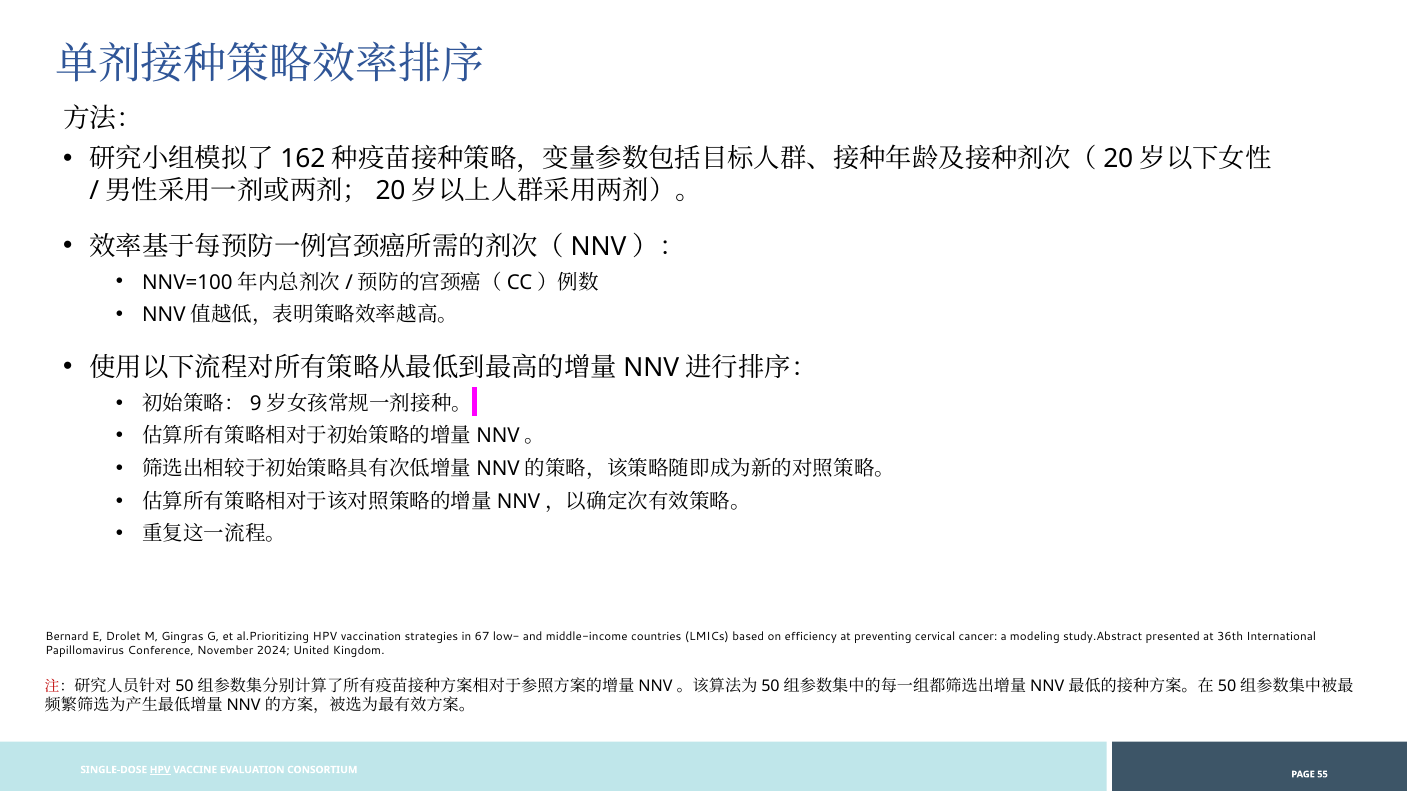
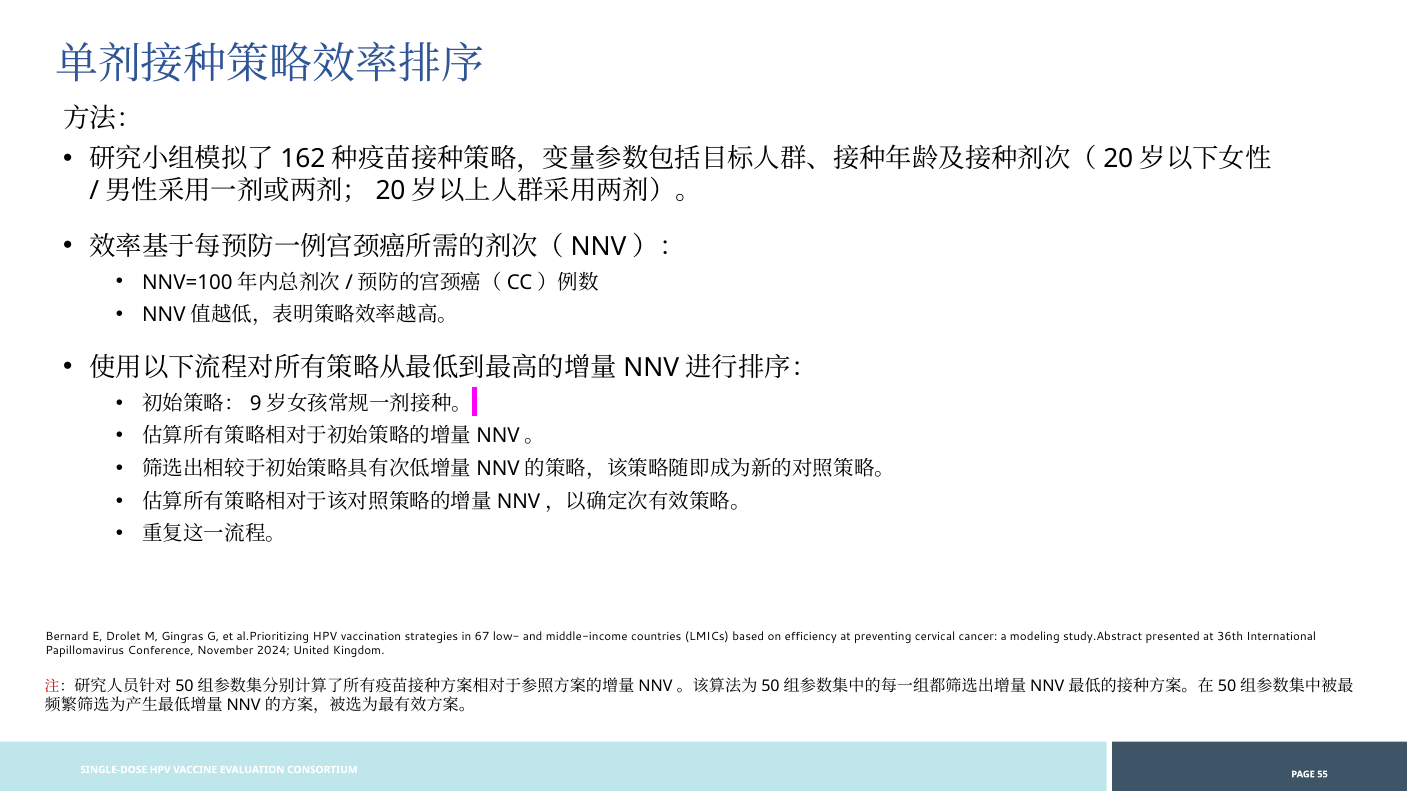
HPV underline: present -> none (160, 770)
